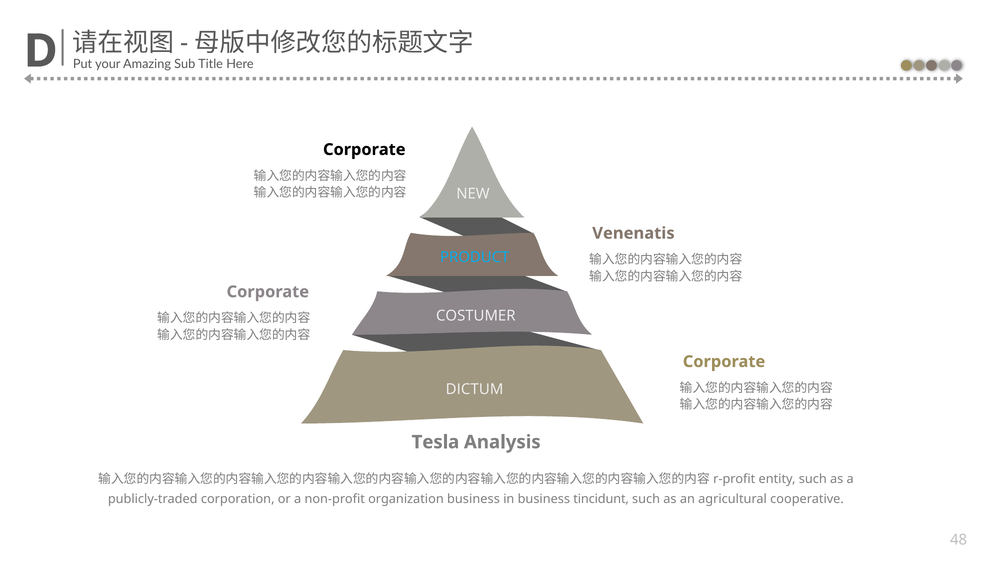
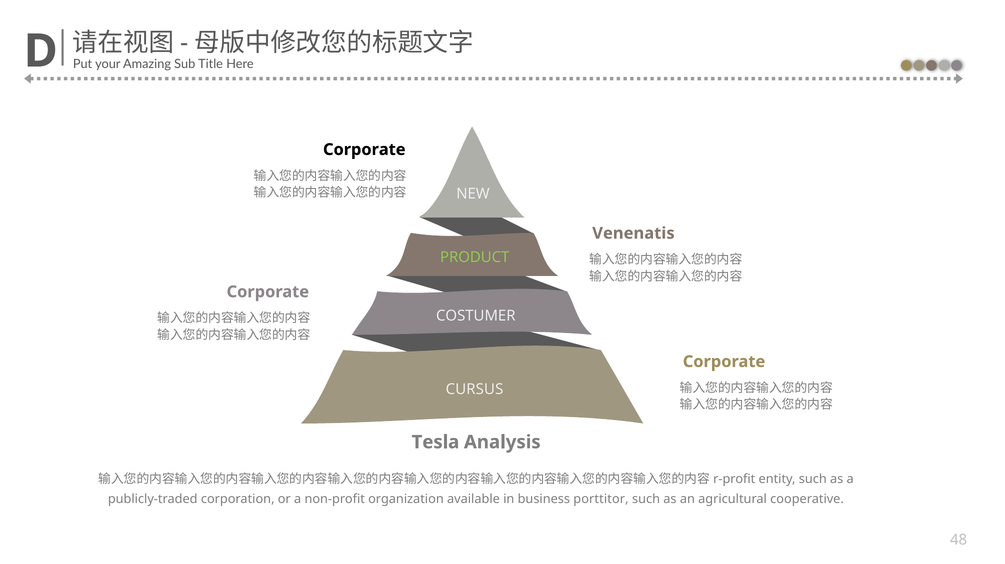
PRODUCT colour: light blue -> light green (475, 257)
DICTUM: DICTUM -> CURSUS (475, 389)
organization business: business -> available (473, 499)
tincidunt: tincidunt -> porttitor (601, 499)
